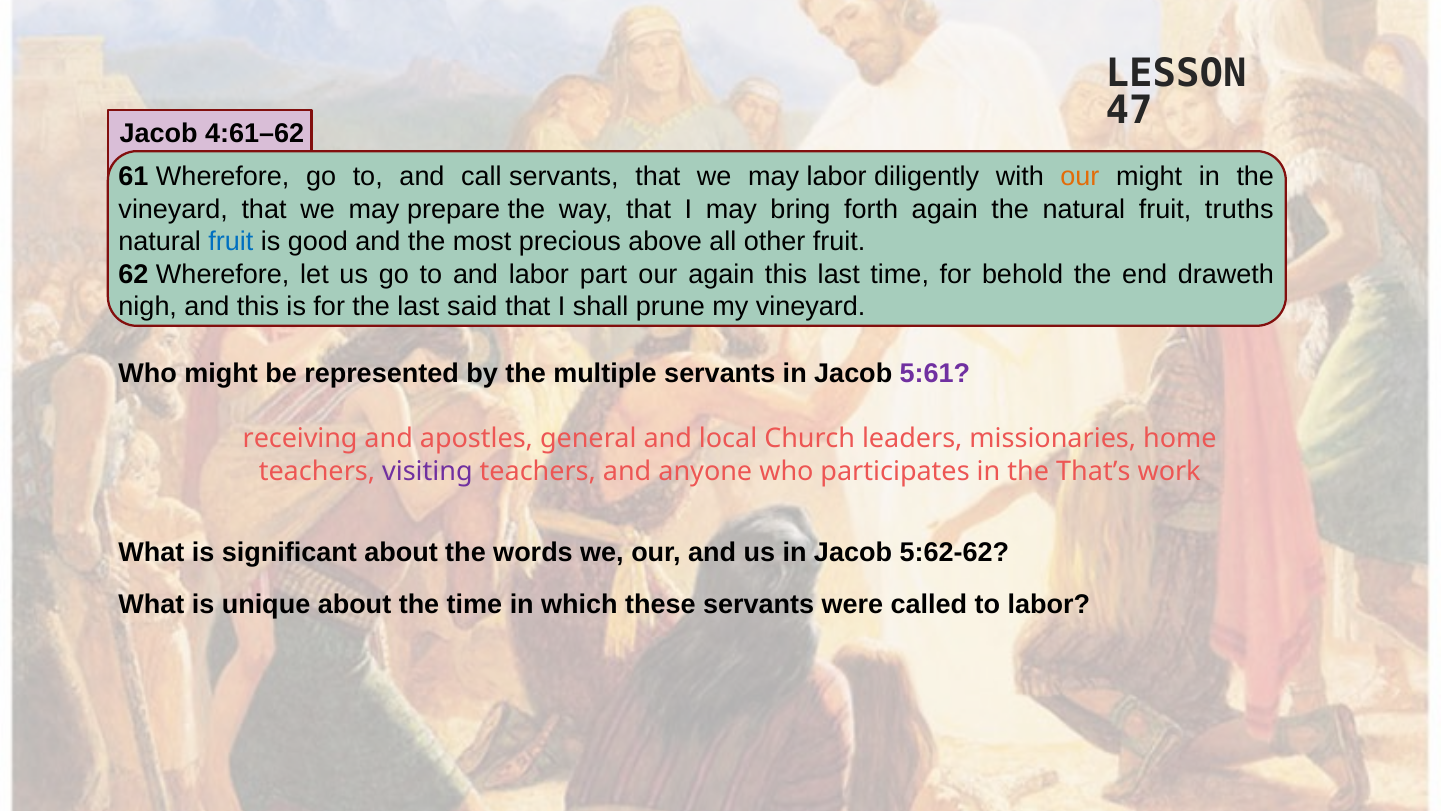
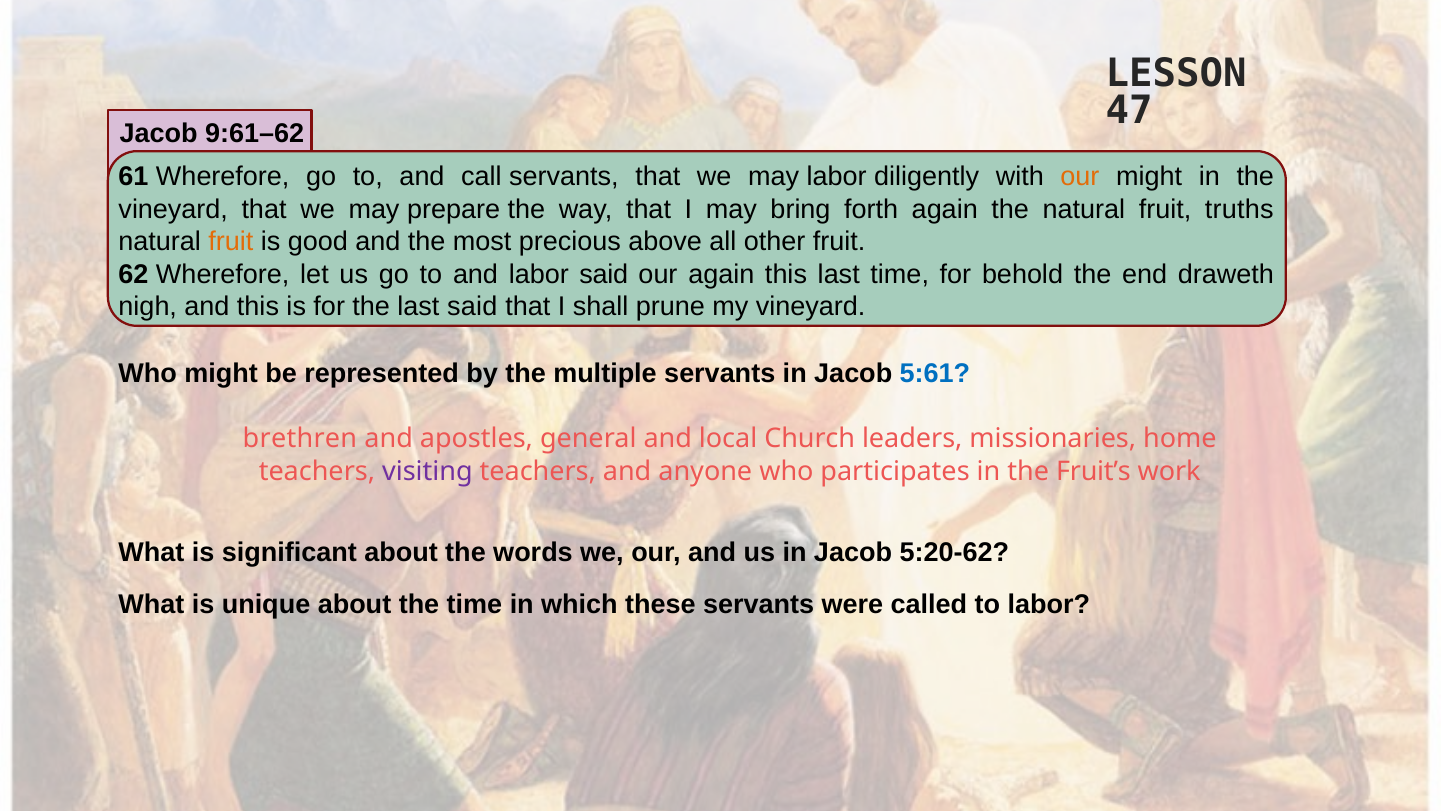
4:61–62: 4:61–62 -> 9:61–62 (255, 133)
fruit colour: blue -> orange (231, 242)
labor part: part -> said (604, 274)
5:61 colour: purple -> blue (935, 373)
receiving: receiving -> brethren (300, 439)
That’s: That’s -> Fruit’s (1093, 471)
5:62-62: 5:62-62 -> 5:20-62 (954, 552)
